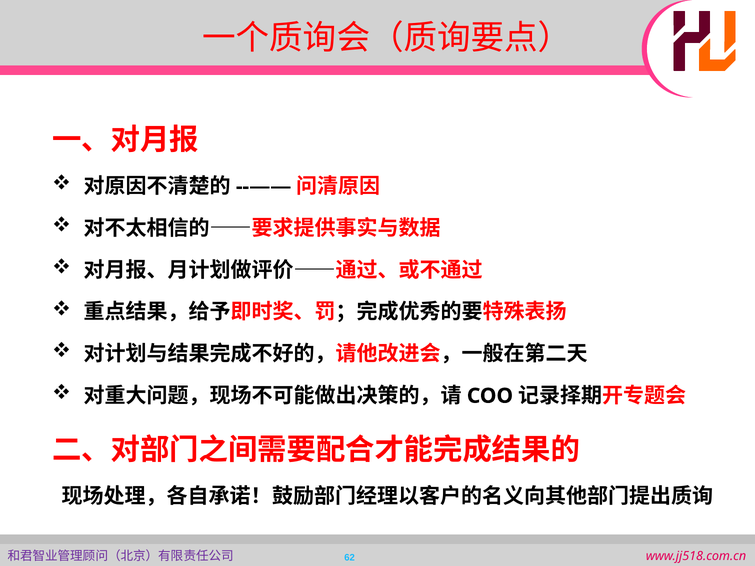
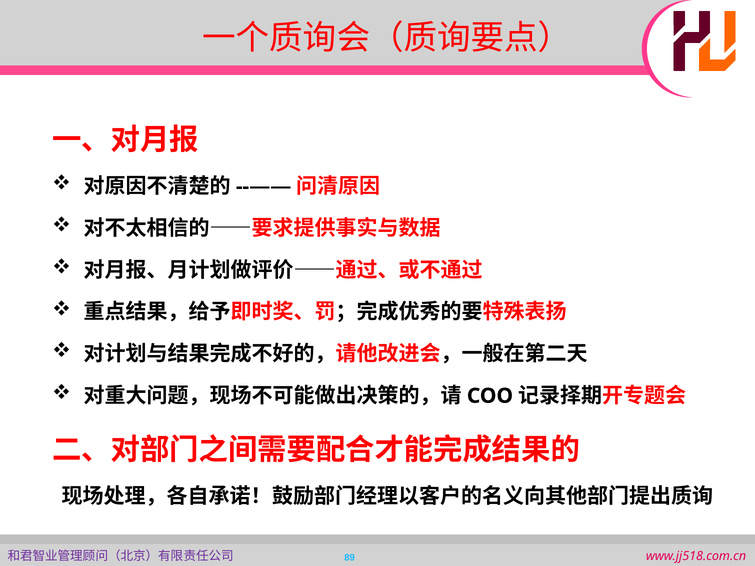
62: 62 -> 89 (350, 558)
